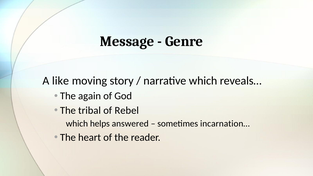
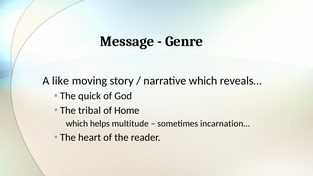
again: again -> quick (90, 96)
Rebel: Rebel -> Home (127, 110)
answered: answered -> multitude (130, 124)
